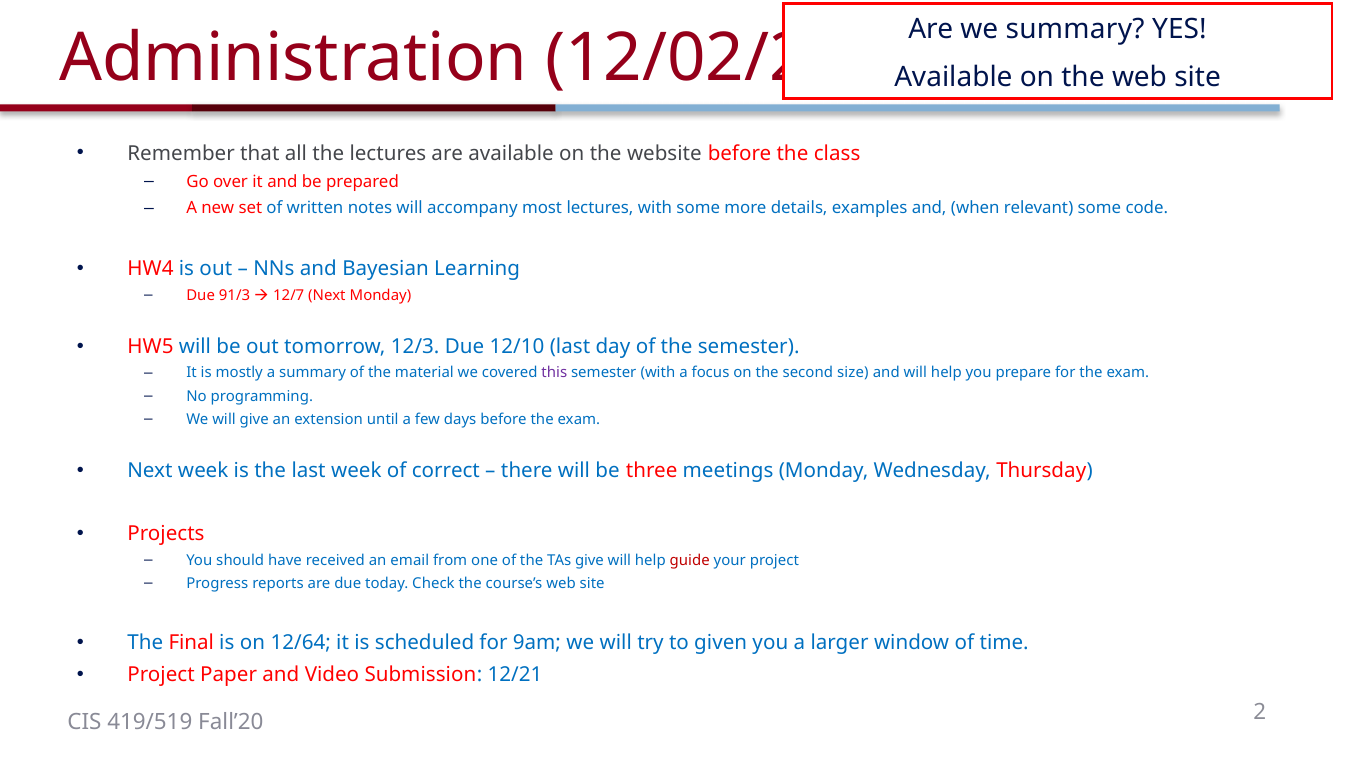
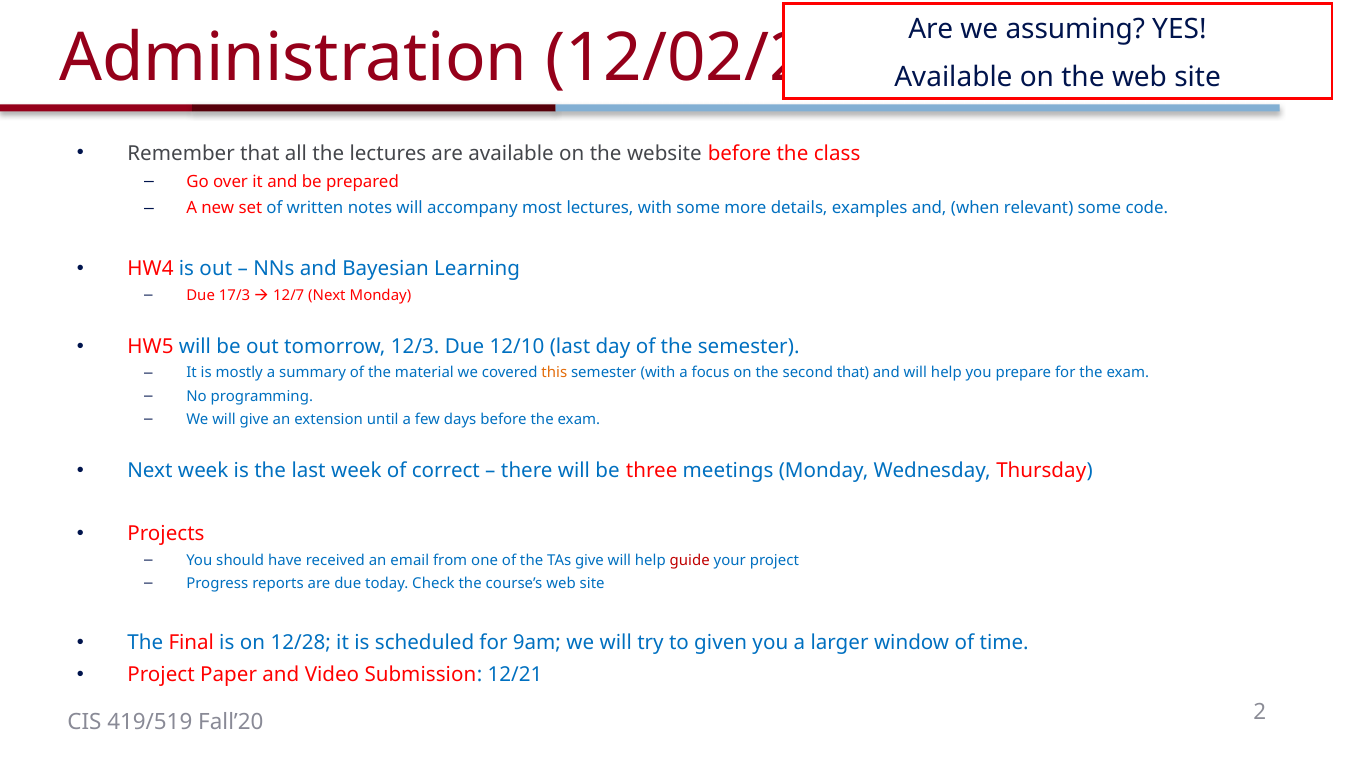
we summary: summary -> assuming (1075, 29)
91/3: 91/3 -> 17/3 (235, 295)
this colour: purple -> orange (554, 373)
second size: size -> that (853, 373)
12/64: 12/64 -> 12/28 (301, 643)
